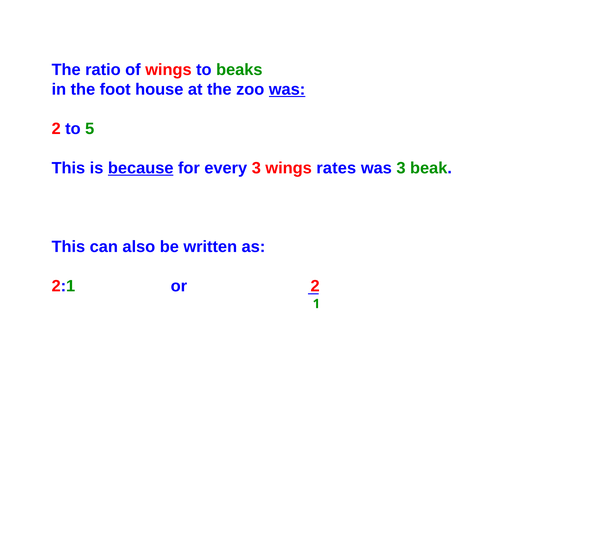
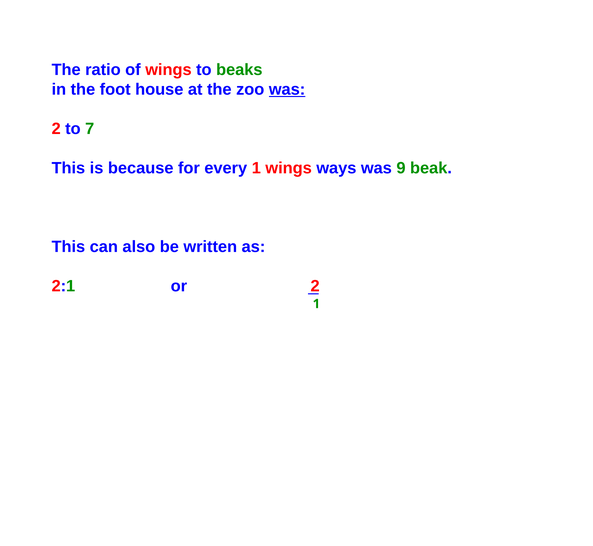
5: 5 -> 7 (90, 129)
because underline: present -> none (141, 168)
every 3: 3 -> 1 (256, 168)
rates: rates -> ways (336, 168)
was 3: 3 -> 9 (401, 168)
